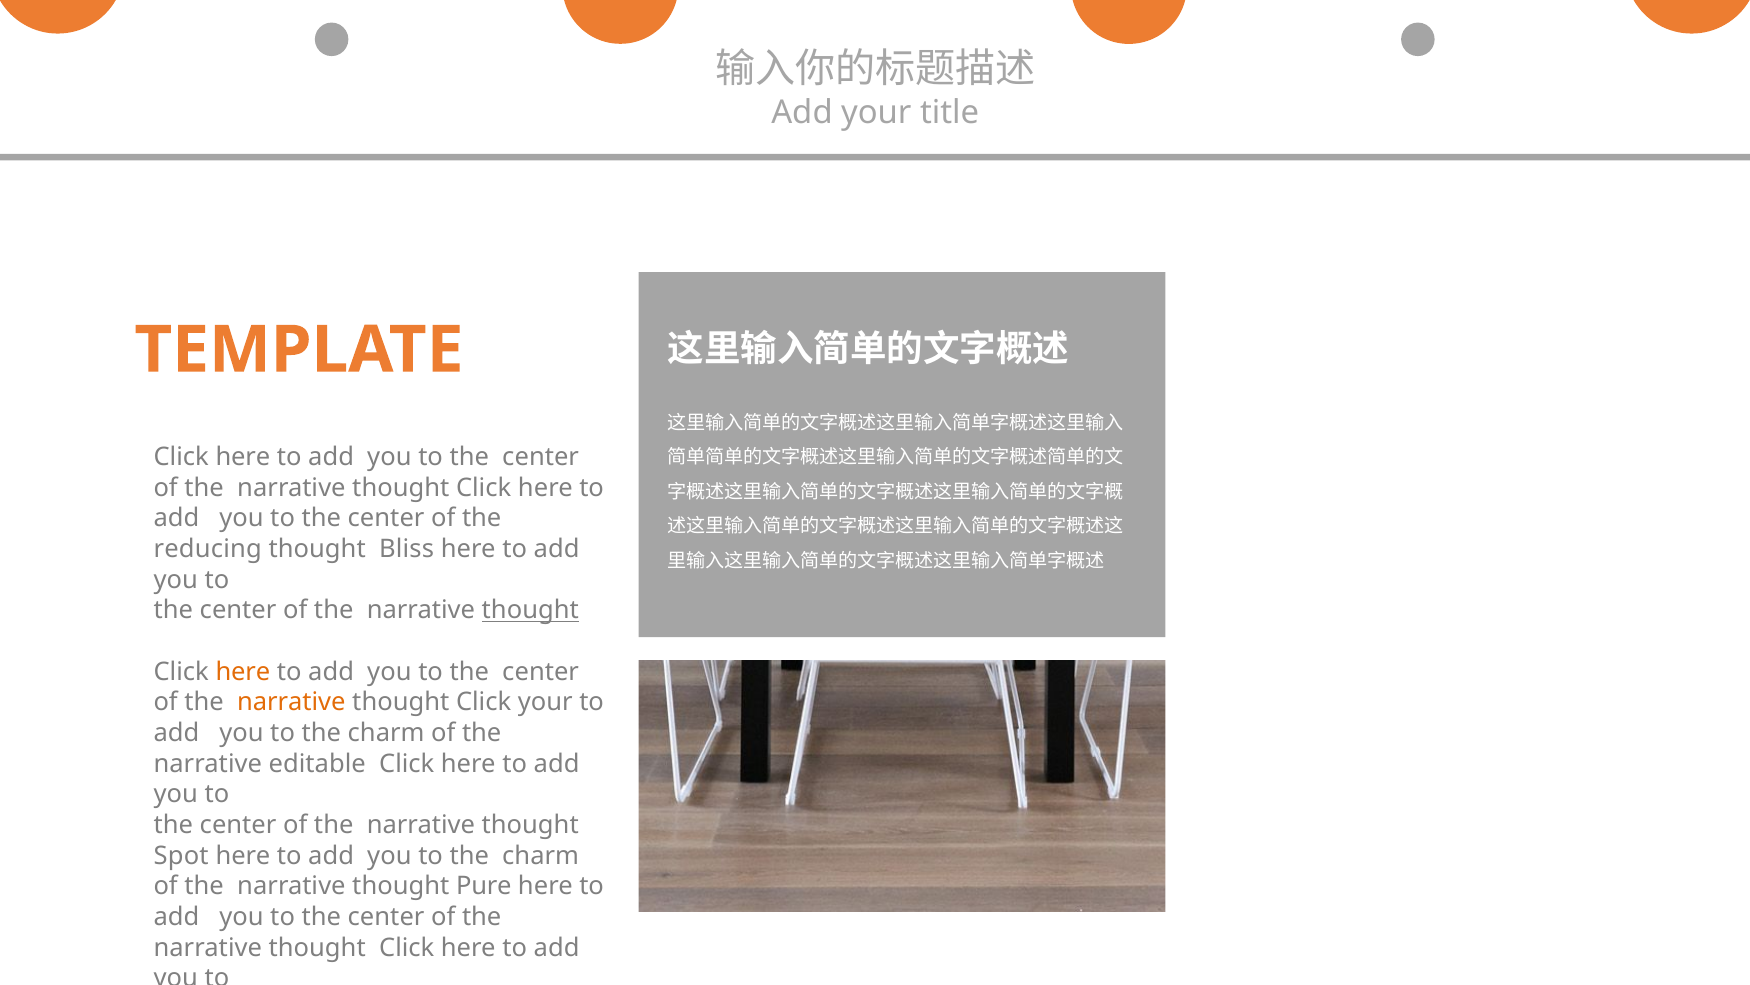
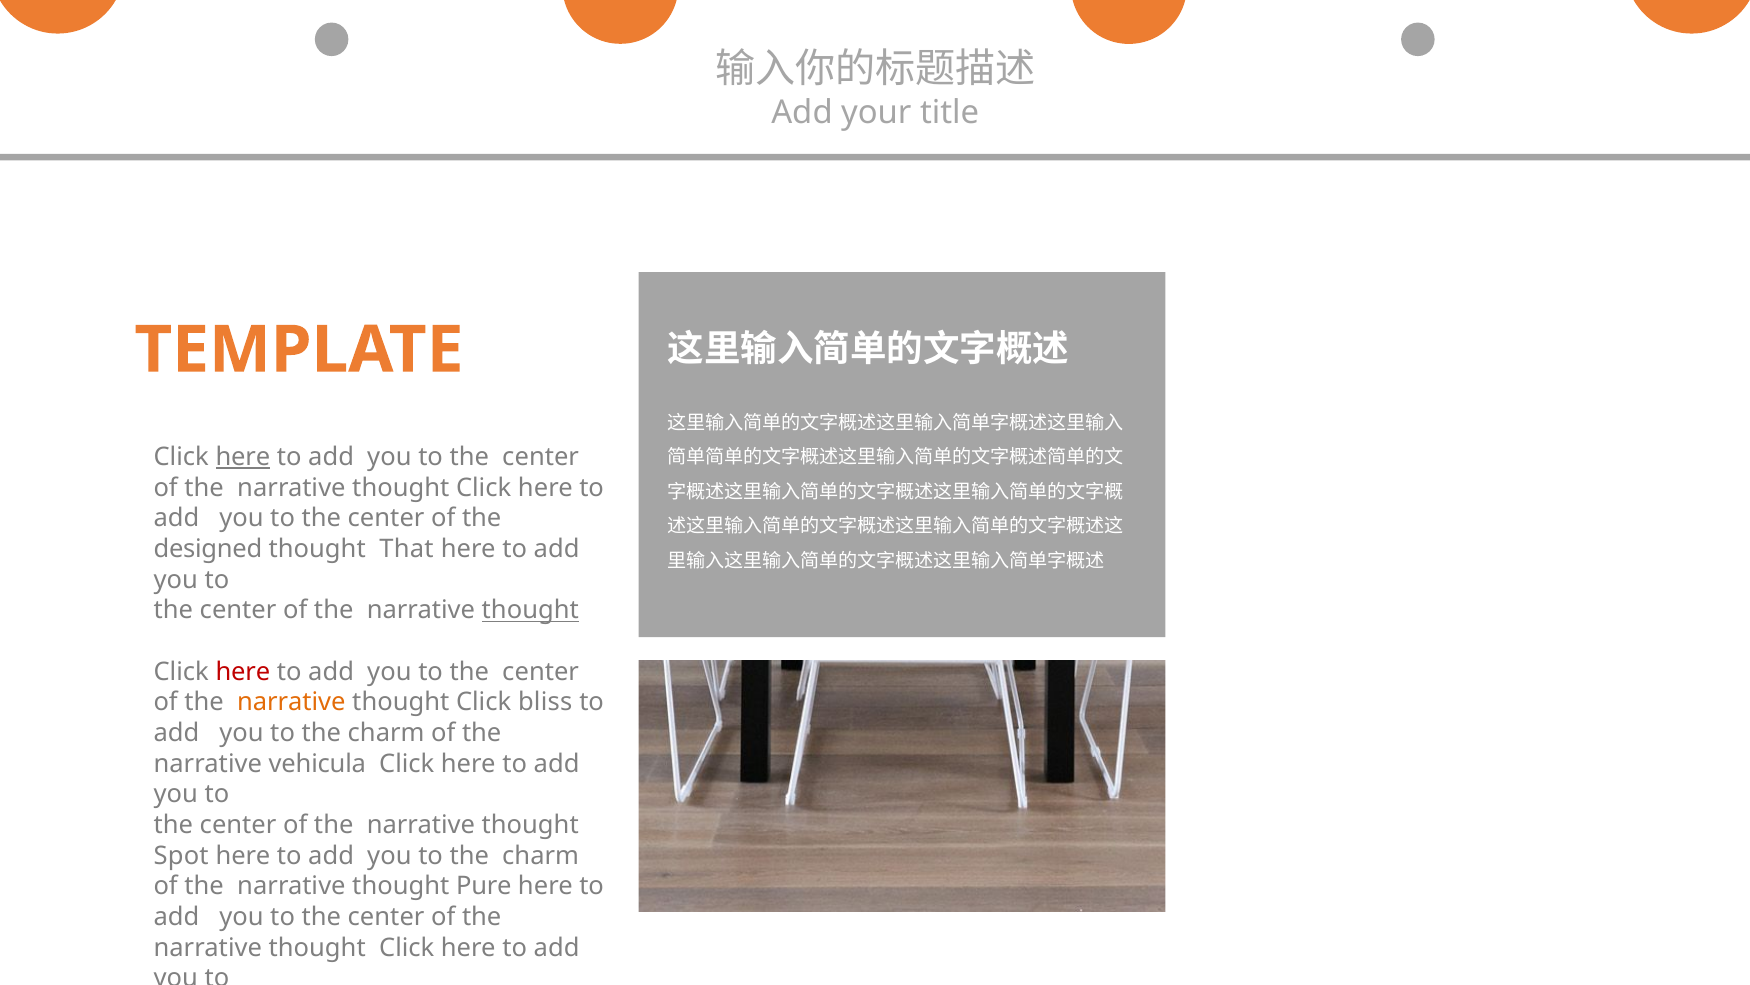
here underline: none -> present (243, 457)
reducing: reducing -> designed (208, 549)
Bliss: Bliss -> That (407, 549)
here colour: orange -> red (243, 671)
Click your: your -> bliss (545, 702)
editable: editable -> vehicula (317, 763)
